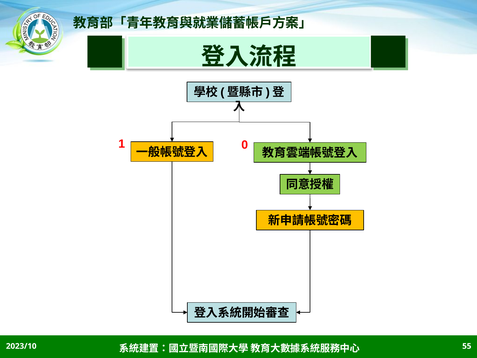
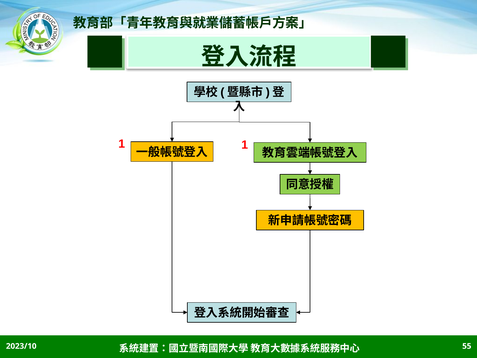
1 0: 0 -> 1 (245, 145)
